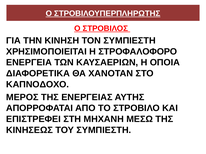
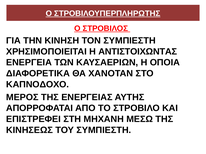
ΣΤΡΟΦΑΛΟΦΟΡΟ: ΣΤΡΟΦΑΛΟΦΟΡΟ -> ΑΝΤΙΣΤΟΙΧΩΝΤΑΣ (138, 52)
